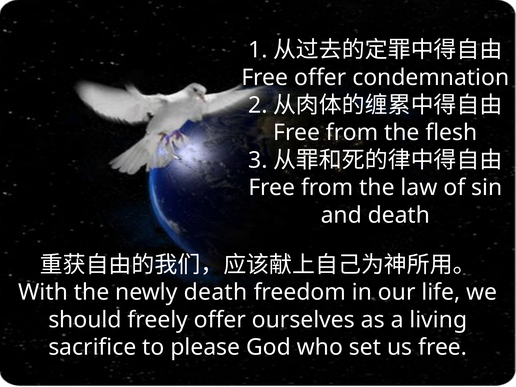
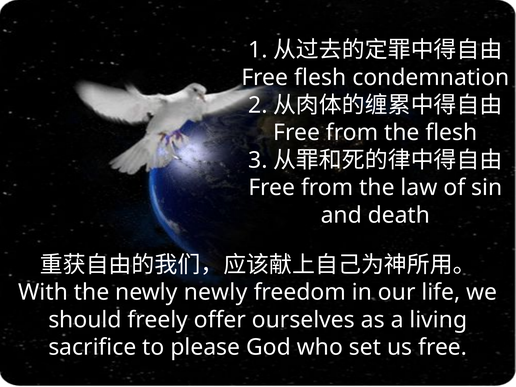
Free offer: offer -> flesh (320, 78)
newly death: death -> newly (216, 292)
